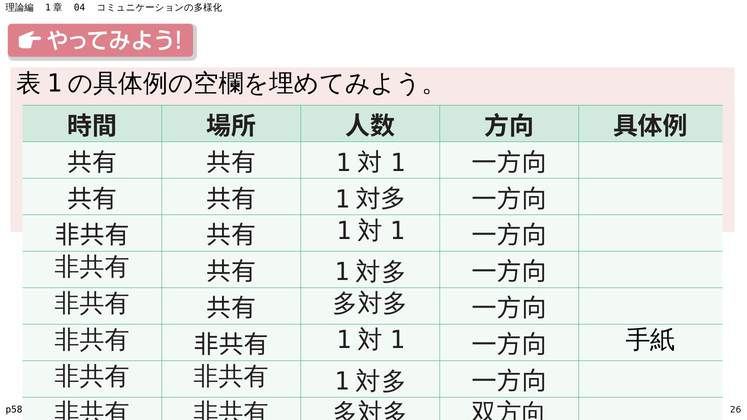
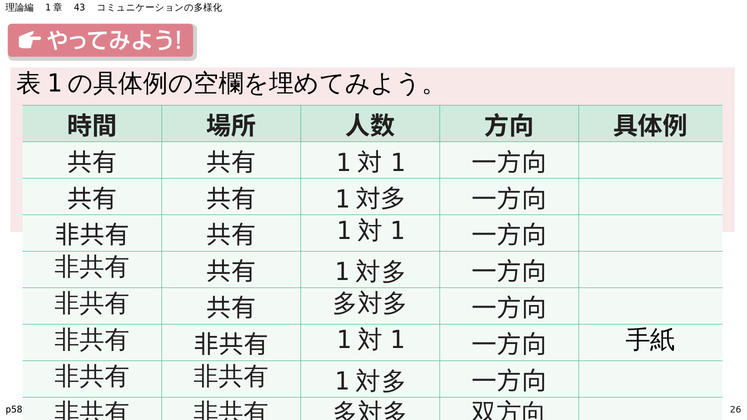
04: 04 -> 43 (80, 8)
